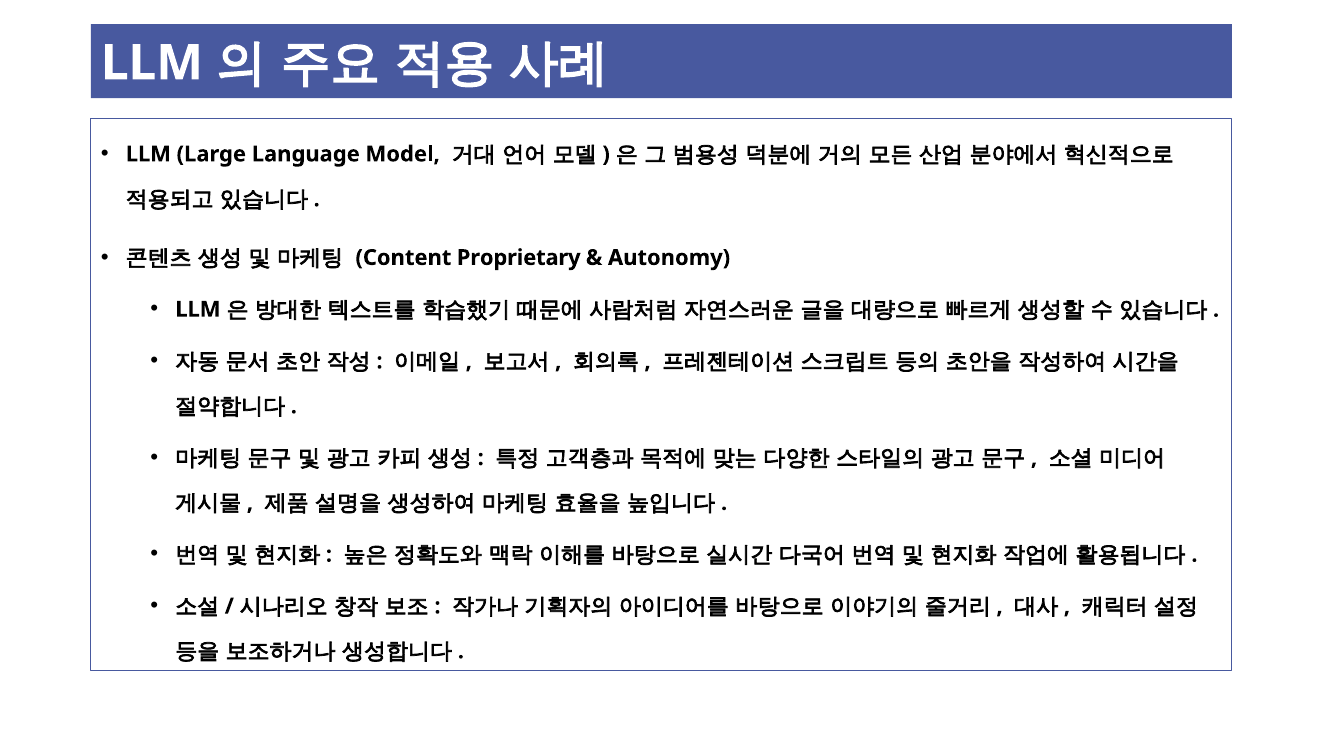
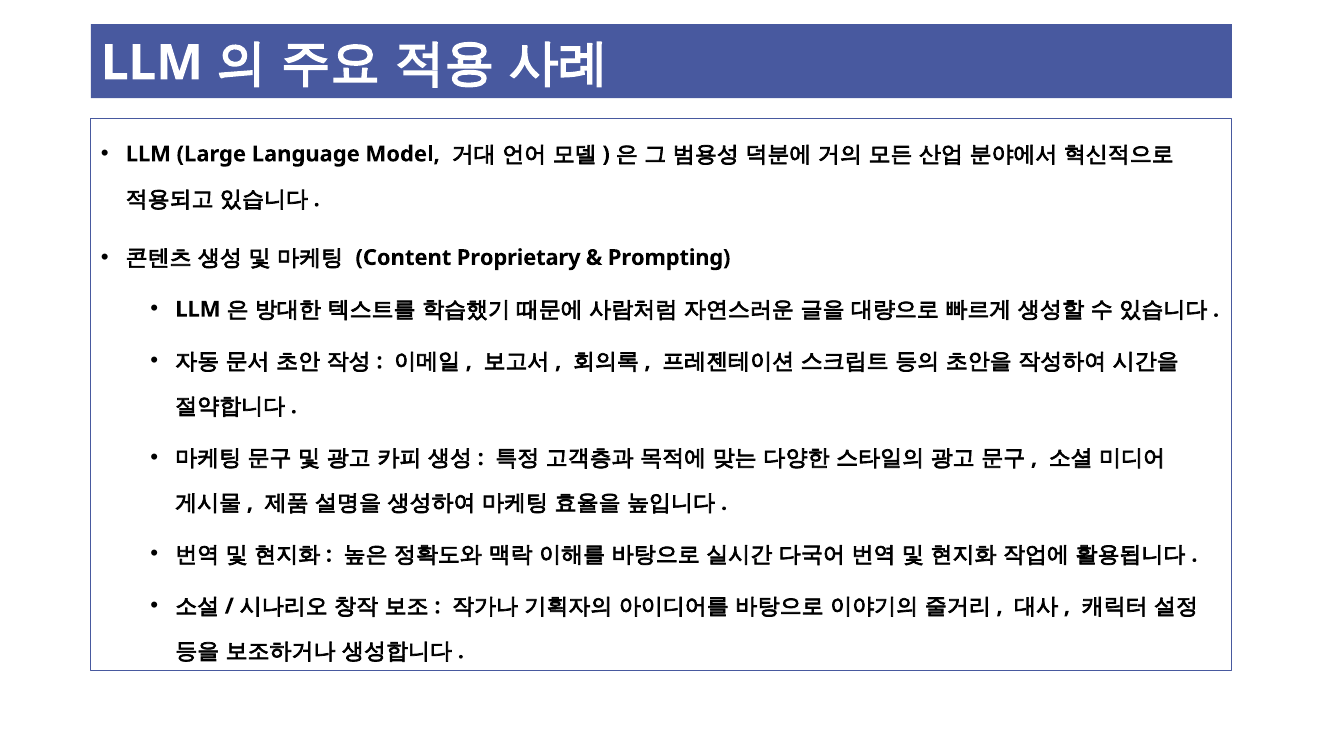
Autonomy: Autonomy -> Prompting (669, 258)
